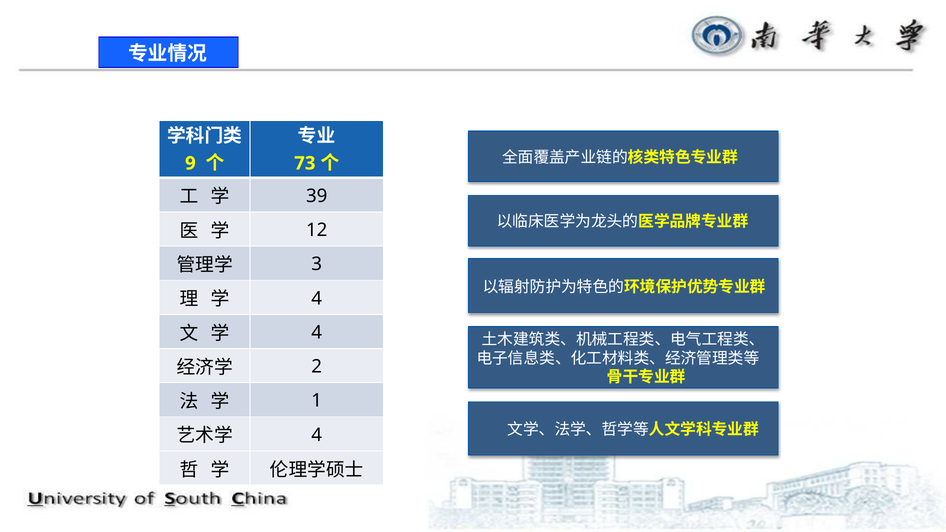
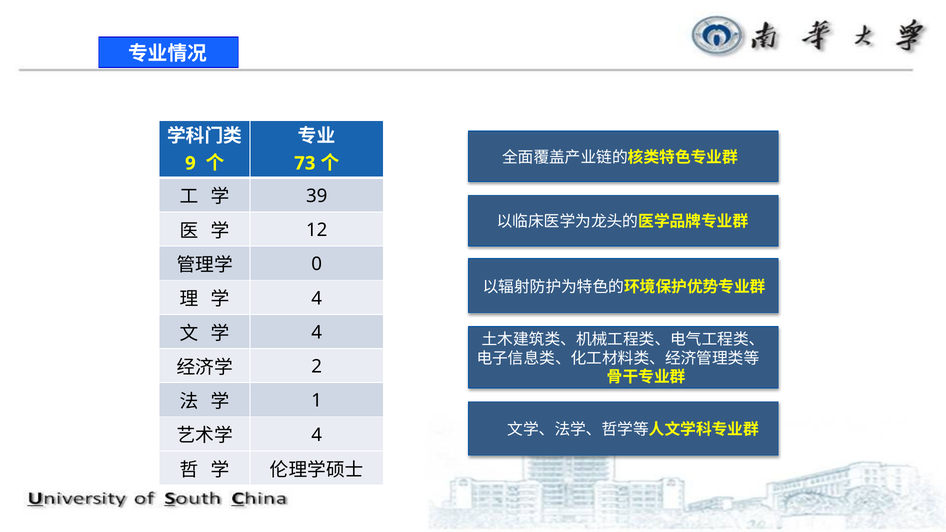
3: 3 -> 0 (317, 264)
